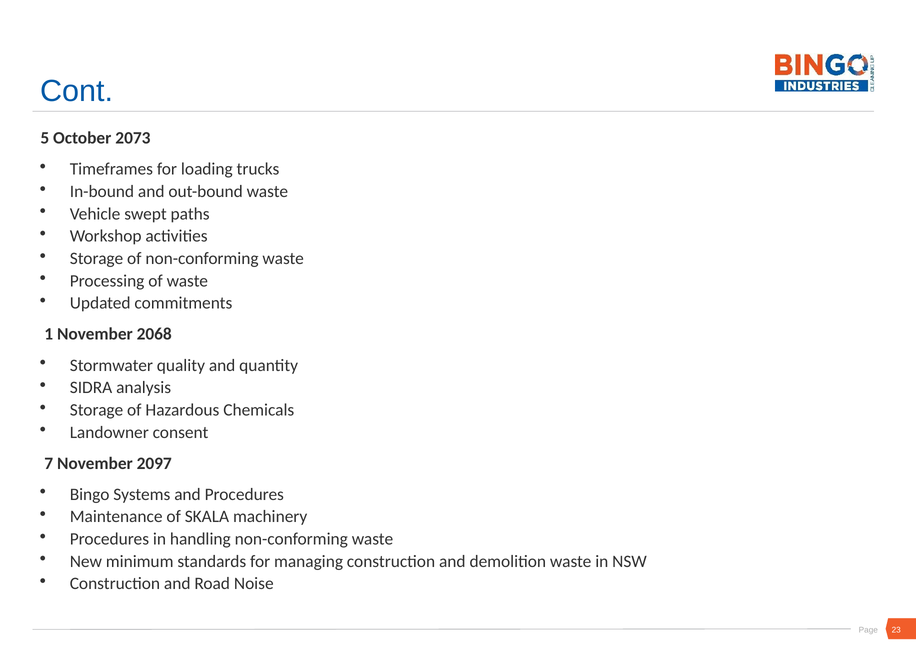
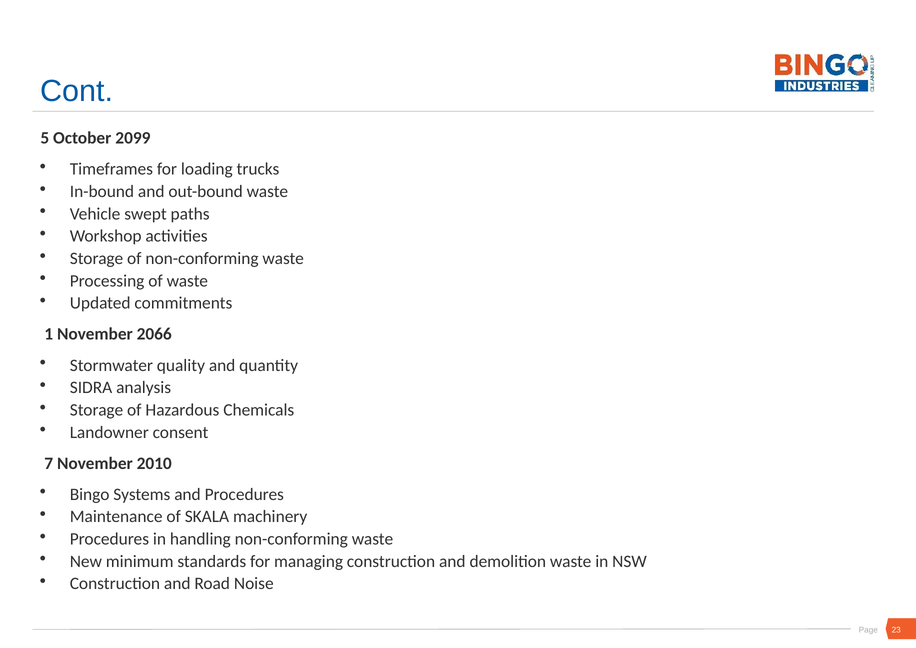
2073: 2073 -> 2099 (133, 138)
2068: 2068 -> 2066 (154, 334)
2097: 2097 -> 2010 (154, 463)
